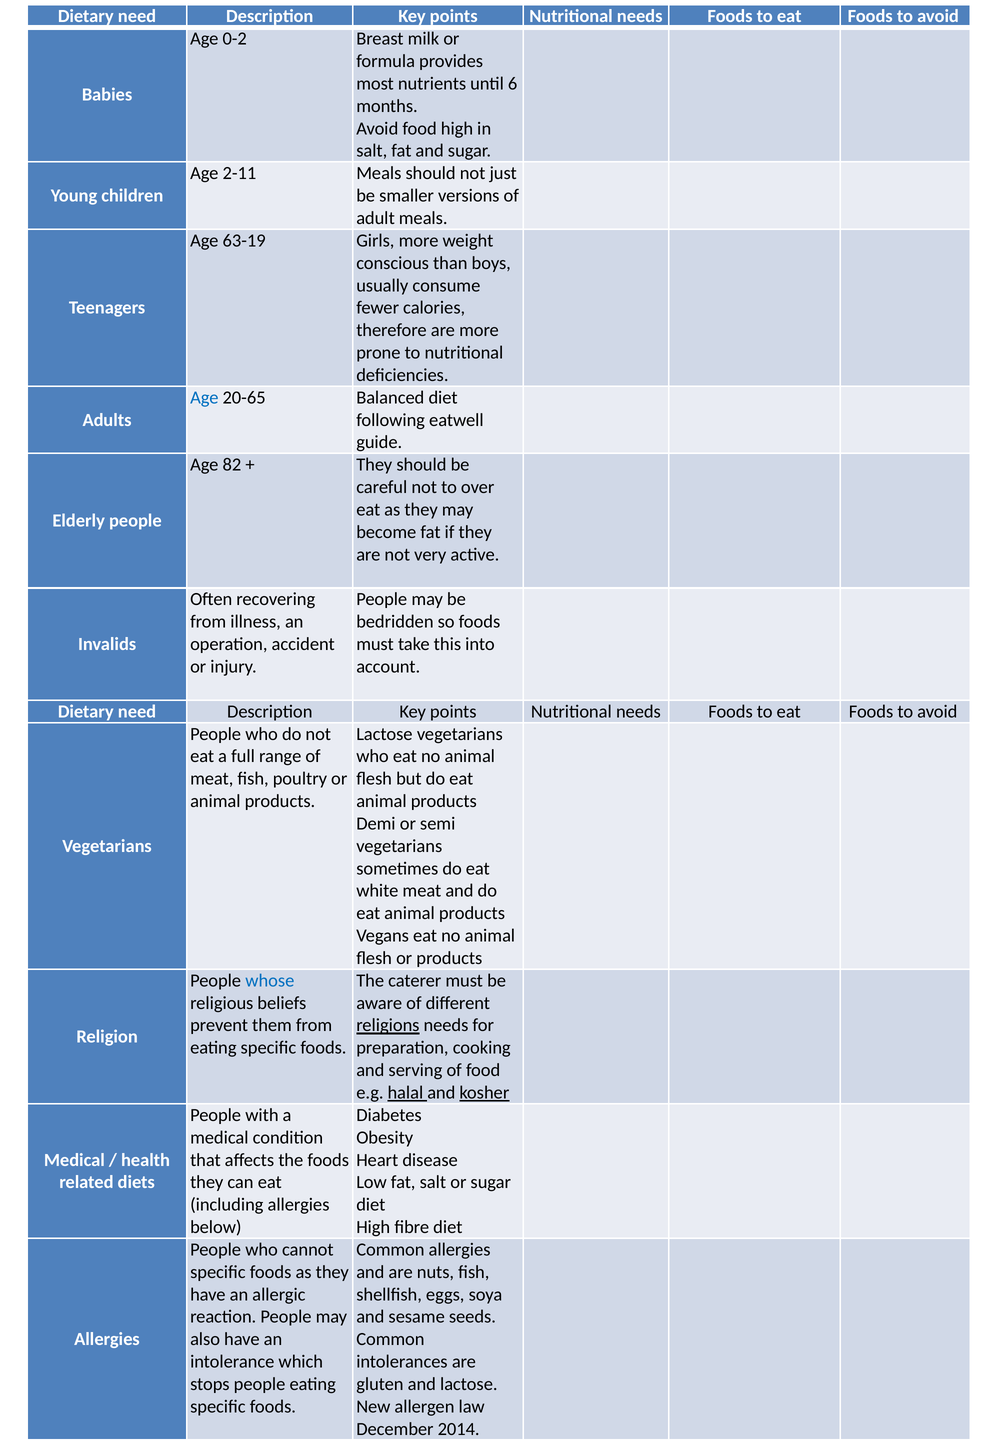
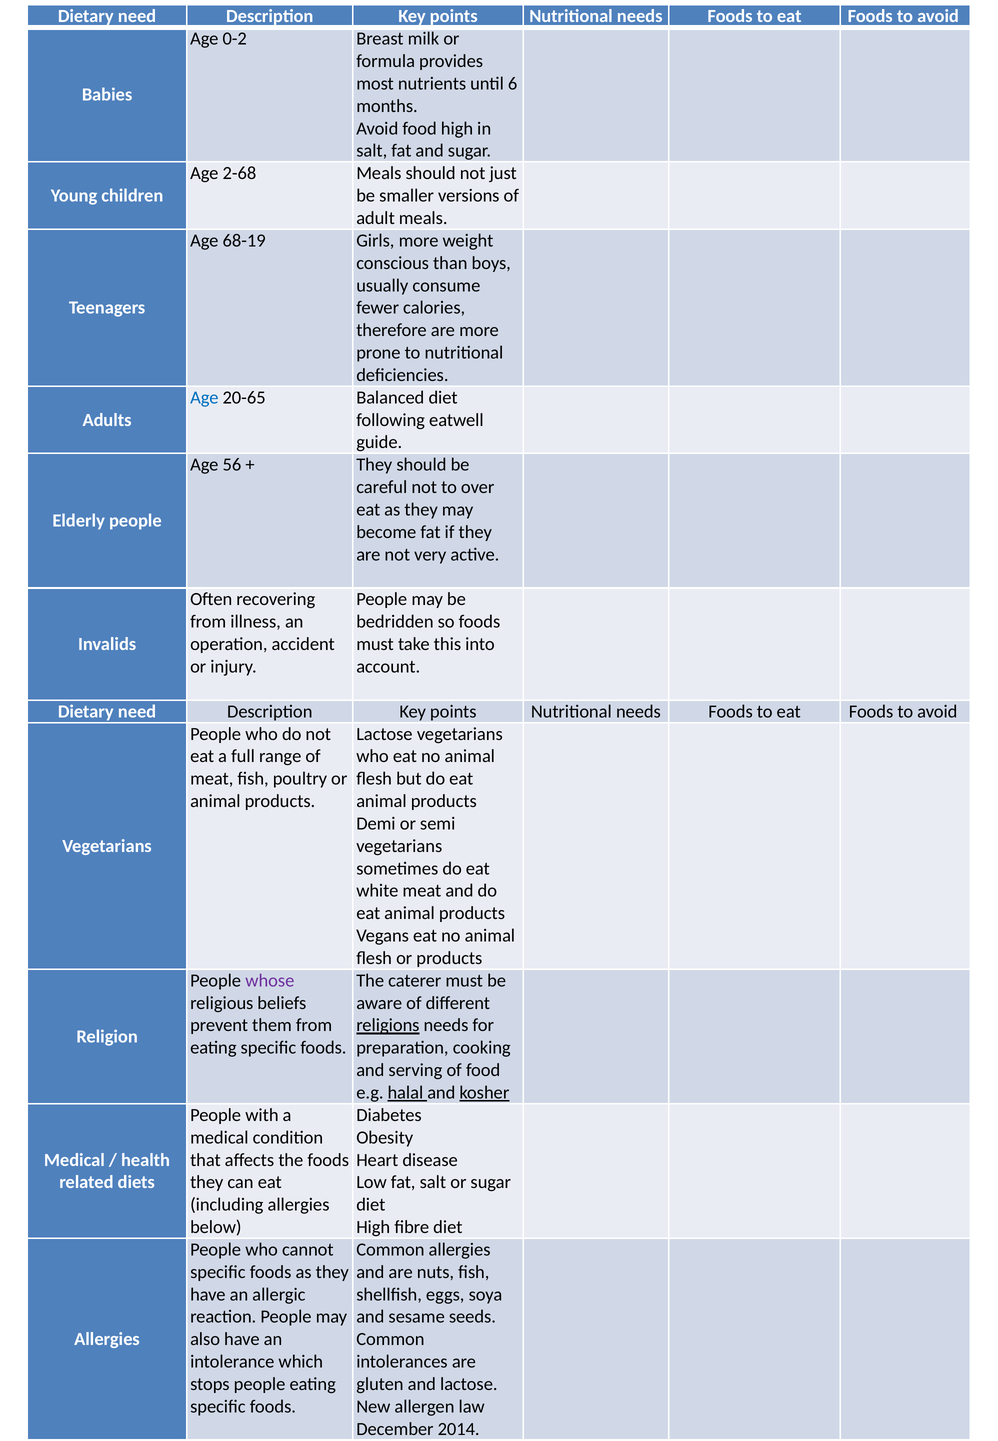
2-11: 2-11 -> 2-68 (239, 173)
63-19: 63-19 -> 68-19 (244, 241)
82: 82 -> 56 (232, 465)
whose colour: blue -> purple (270, 981)
